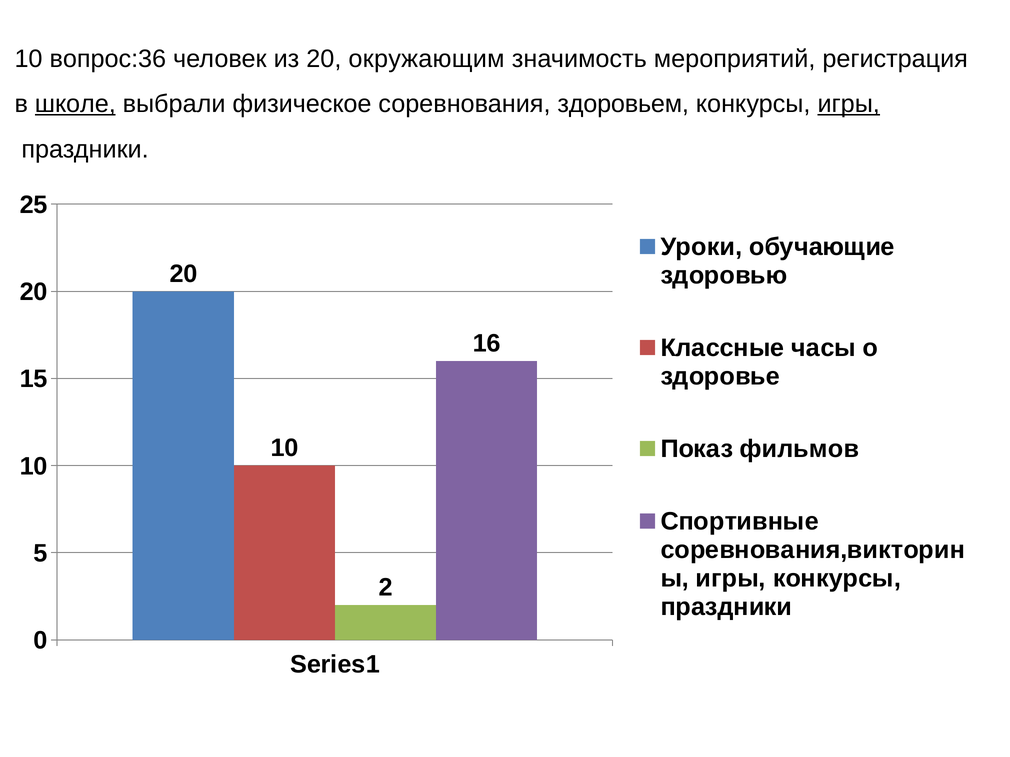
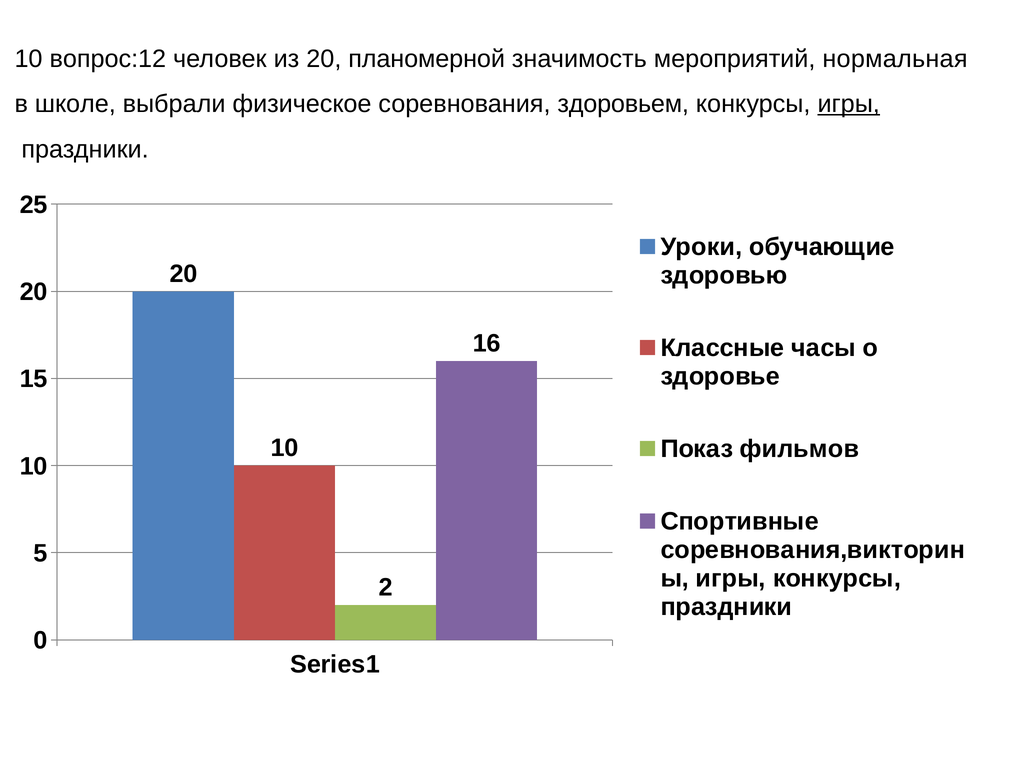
вопрос:36: вопрос:36 -> вопрос:12 (108, 59)
окружающим: окружающим -> планомерной (427, 59)
регистрация: регистрация -> нормальная (895, 59)
школе underline: present -> none (75, 104)
